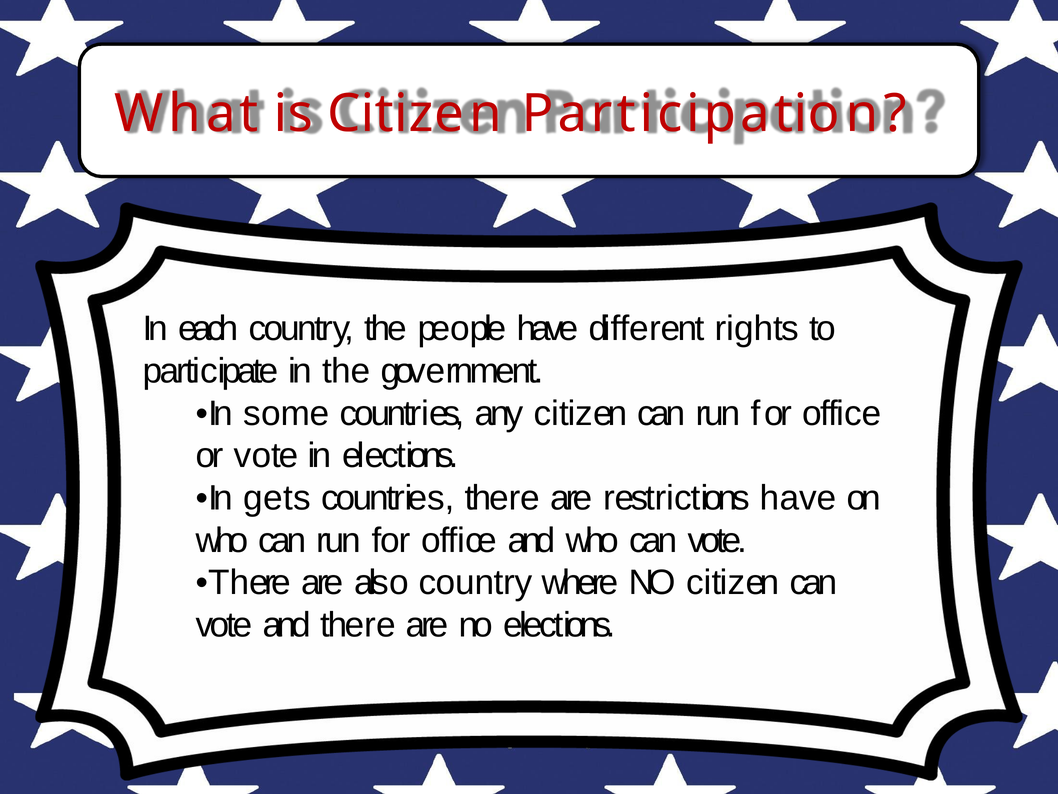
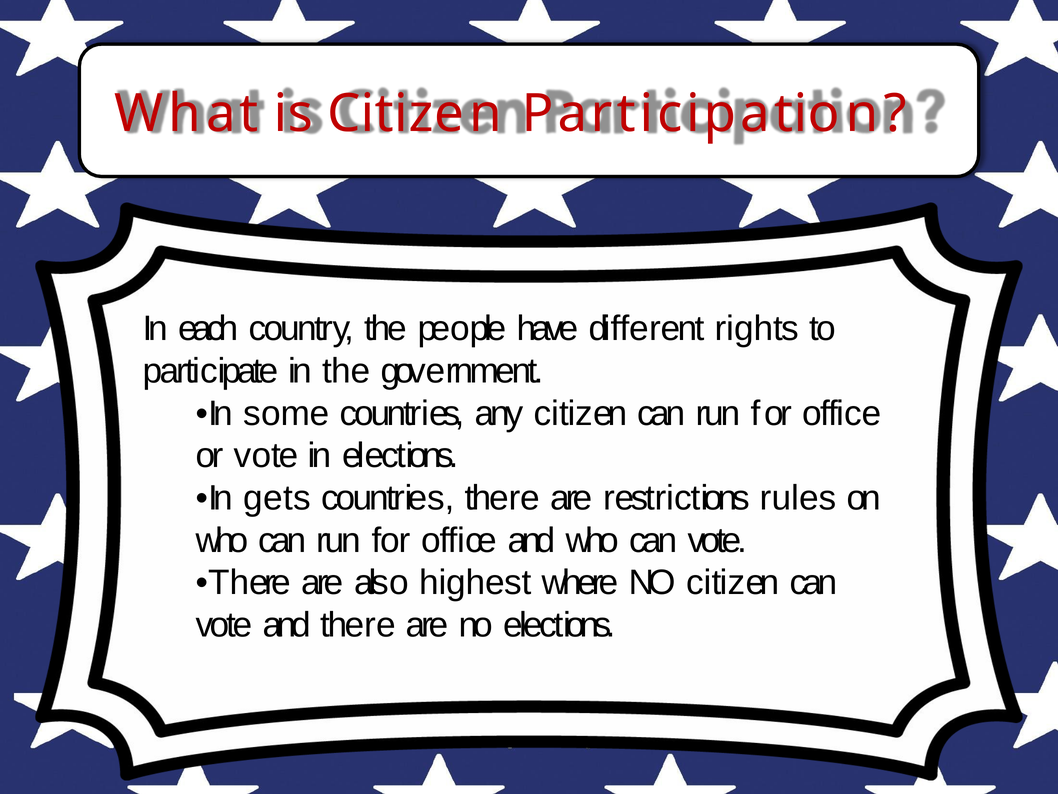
restrictions have: have -> rules (798, 498)
also country: country -> highest (475, 582)
